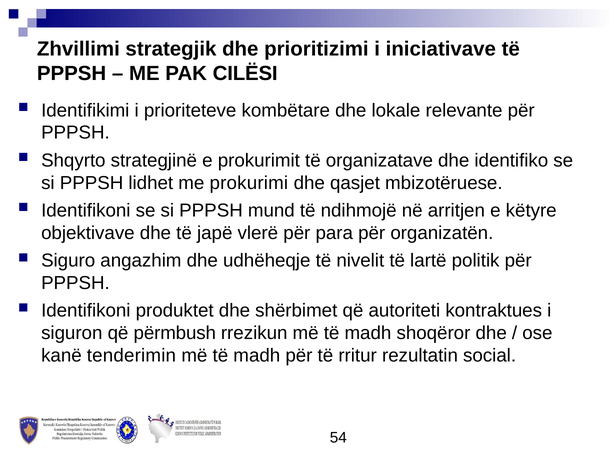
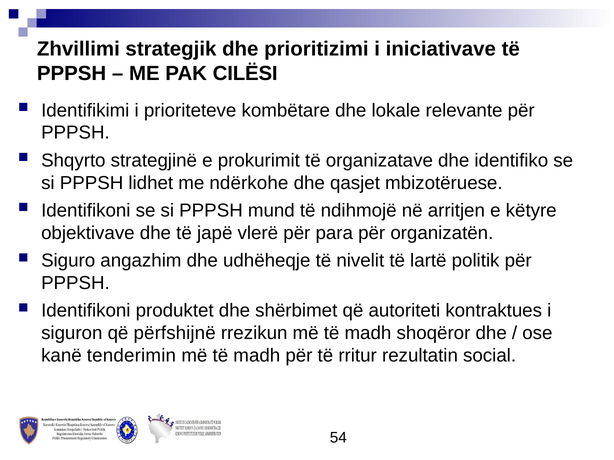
prokurimi: prokurimi -> ndërkohe (249, 183)
përmbush: përmbush -> përfshijnë (175, 333)
